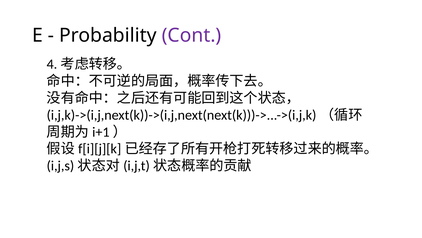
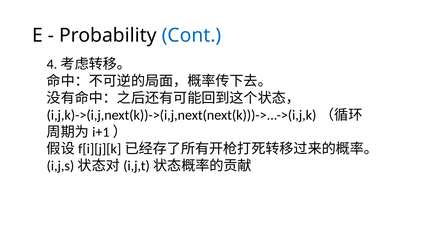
Cont colour: purple -> blue (192, 35)
